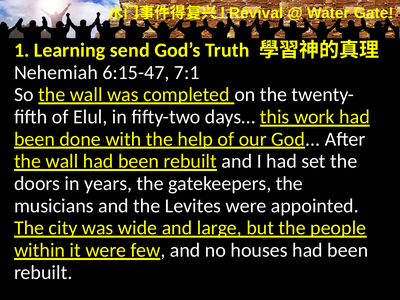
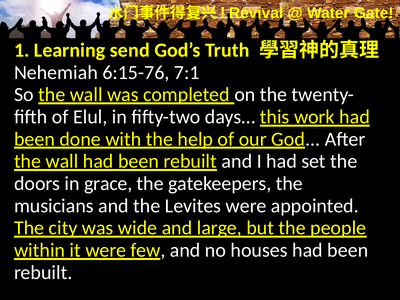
6:15-47: 6:15-47 -> 6:15-76 (136, 73)
years: years -> grace (108, 184)
